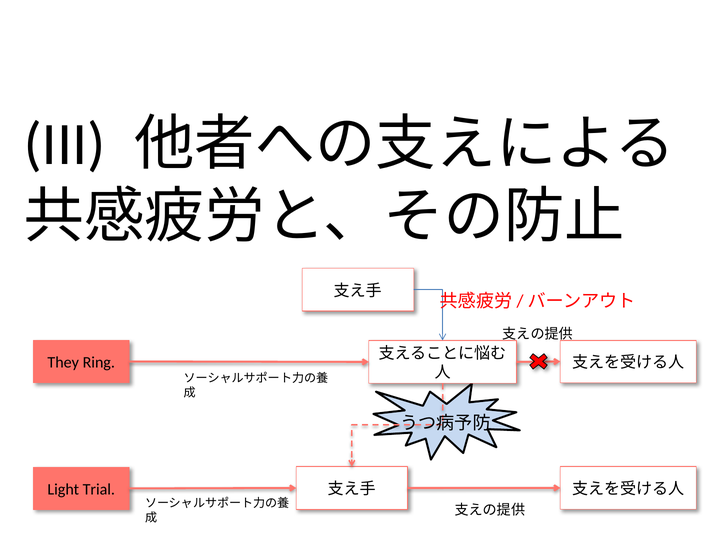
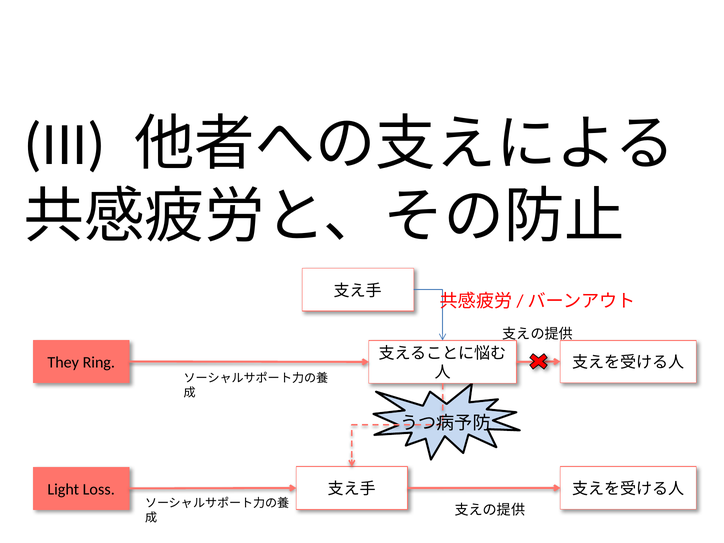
Trial: Trial -> Loss (99, 489)
